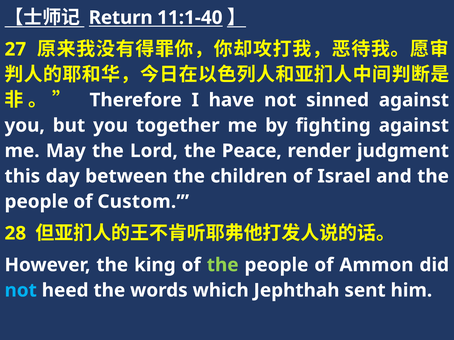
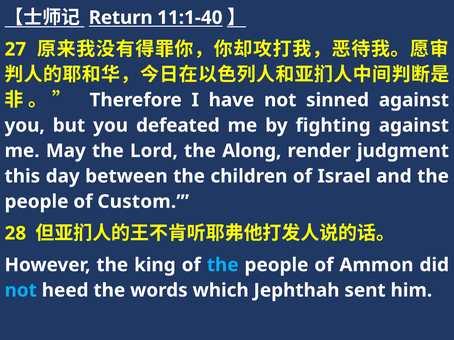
together: together -> defeated (178, 126)
Peace: Peace -> Along (252, 151)
the colour: light green -> light blue (223, 265)
